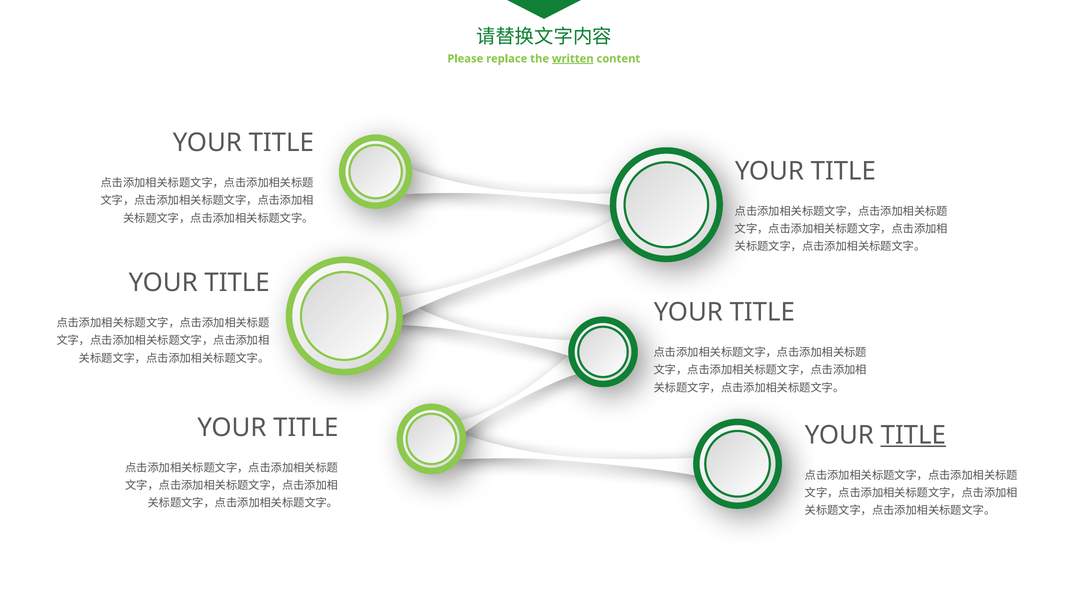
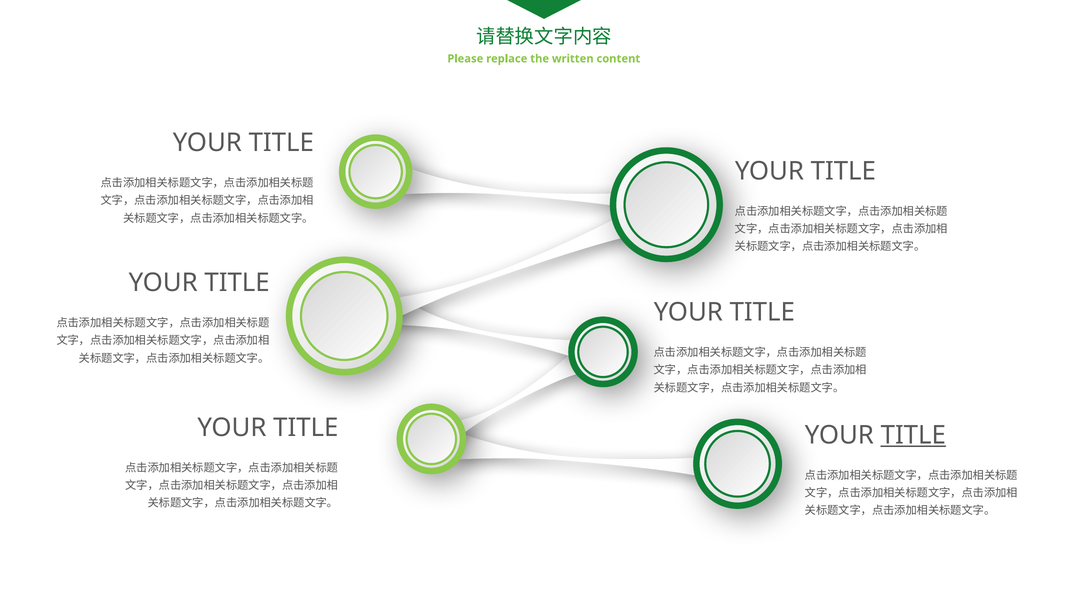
written underline: present -> none (573, 59)
